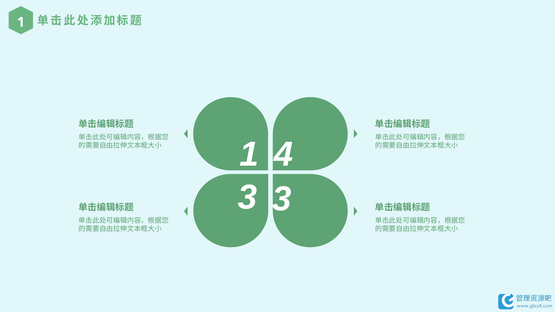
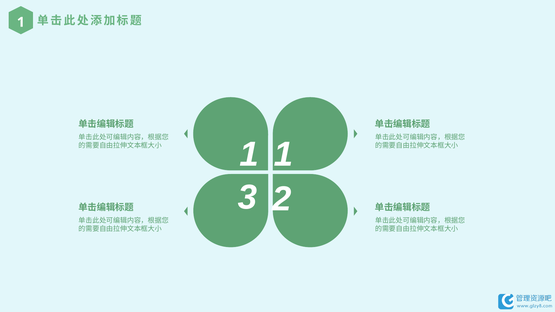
1 4: 4 -> 1 (284, 154)
3 3: 3 -> 2 (282, 199)
